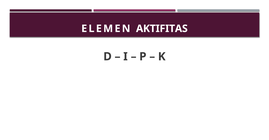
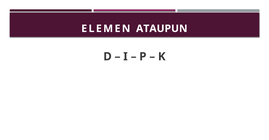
AKTIFITAS: AKTIFITAS -> ATAUPUN (162, 29)
